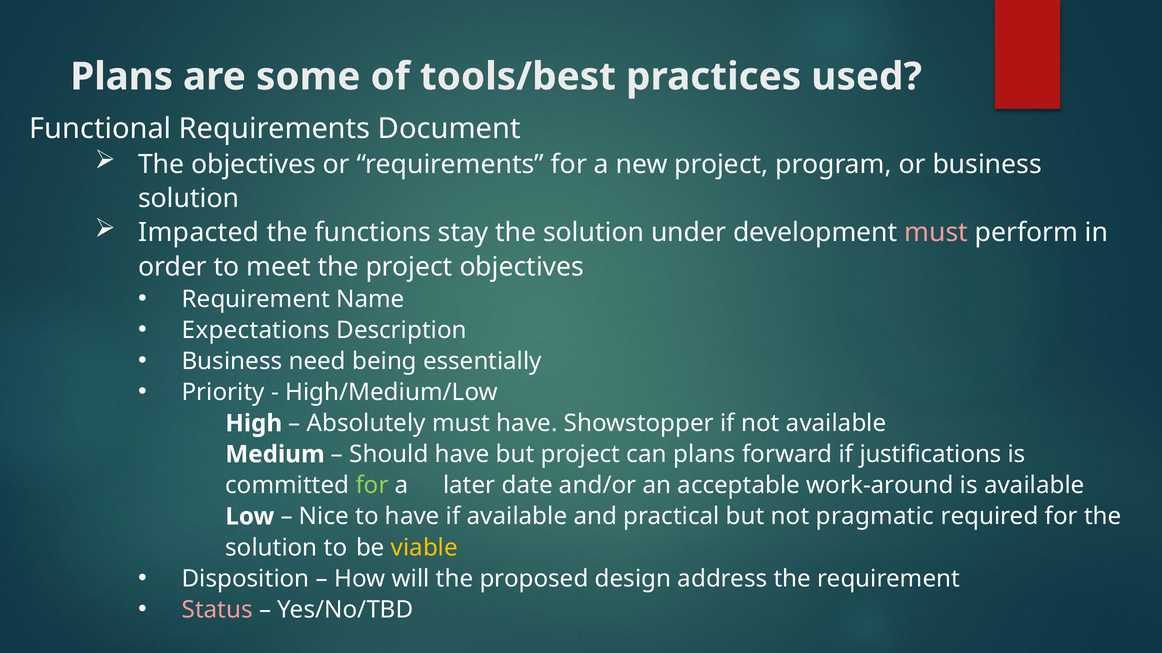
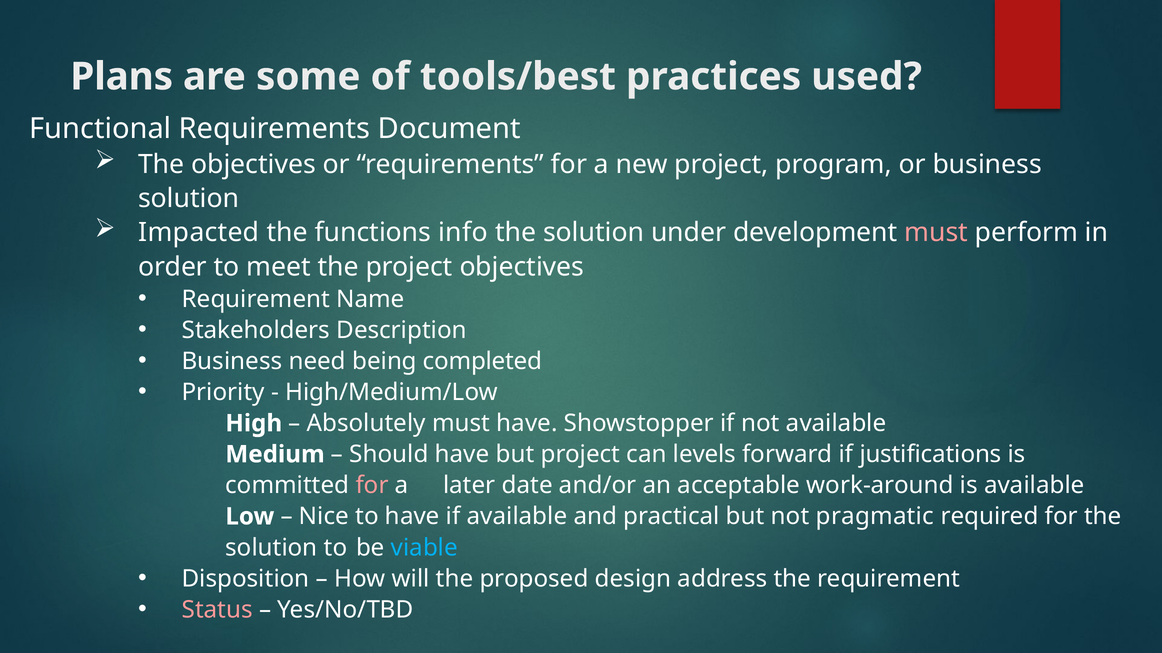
stay: stay -> info (463, 233)
Expectations: Expectations -> Stakeholders (256, 330)
essentially: essentially -> completed (482, 362)
can plans: plans -> levels (704, 455)
for colour: light green -> pink (372, 486)
viable colour: yellow -> light blue (424, 548)
